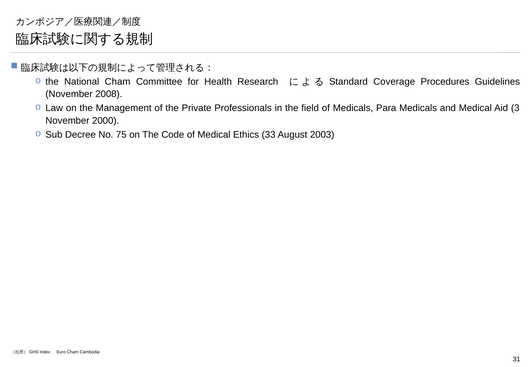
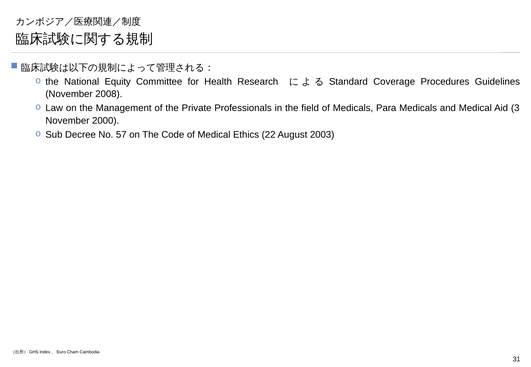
National Cham: Cham -> Equity (118, 82)
75: 75 -> 57 (121, 135)
33: 33 -> 22 (269, 135)
